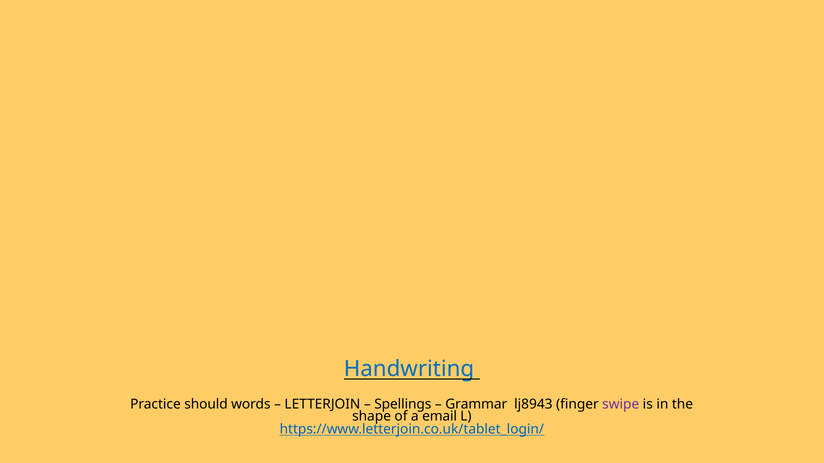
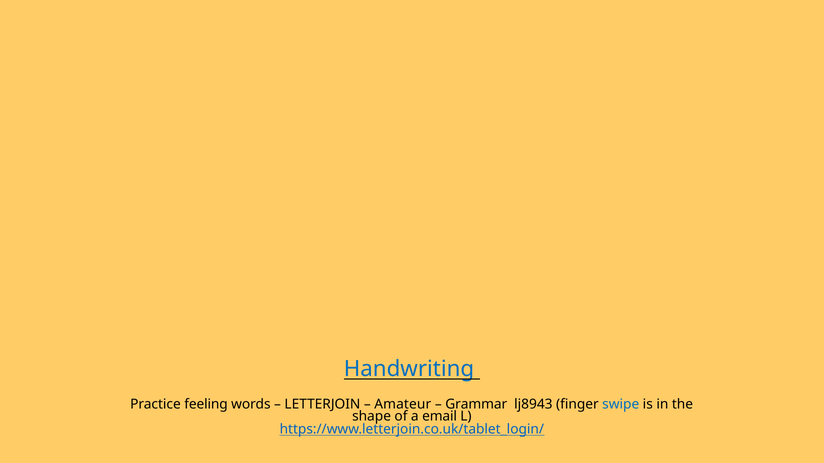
should: should -> feeling (206, 405)
Spellings: Spellings -> Amateur (403, 405)
swipe colour: purple -> blue (621, 405)
